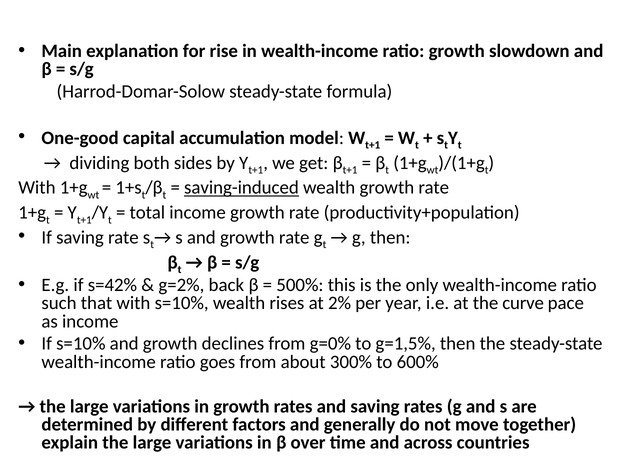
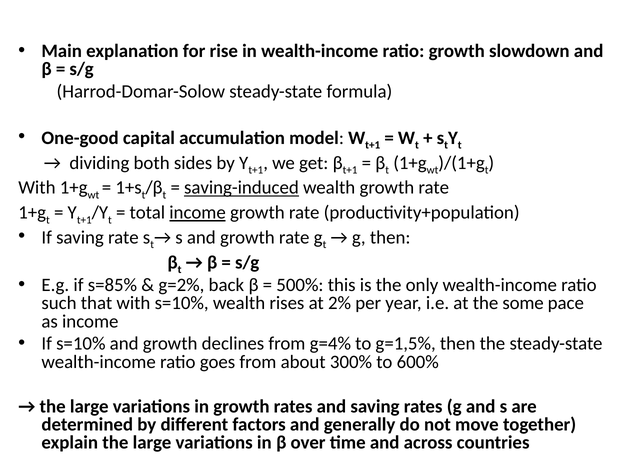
income underline: none -> present (198, 212)
s=42%: s=42% -> s=85% (112, 285)
curve: curve -> some (523, 303)
g=0%: g=0% -> g=4% (330, 343)
